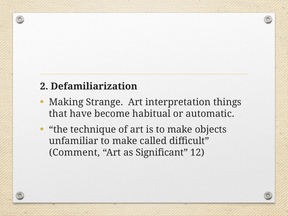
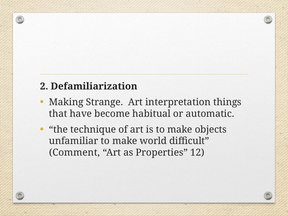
called: called -> world (153, 141)
Significant: Significant -> Properties (162, 153)
